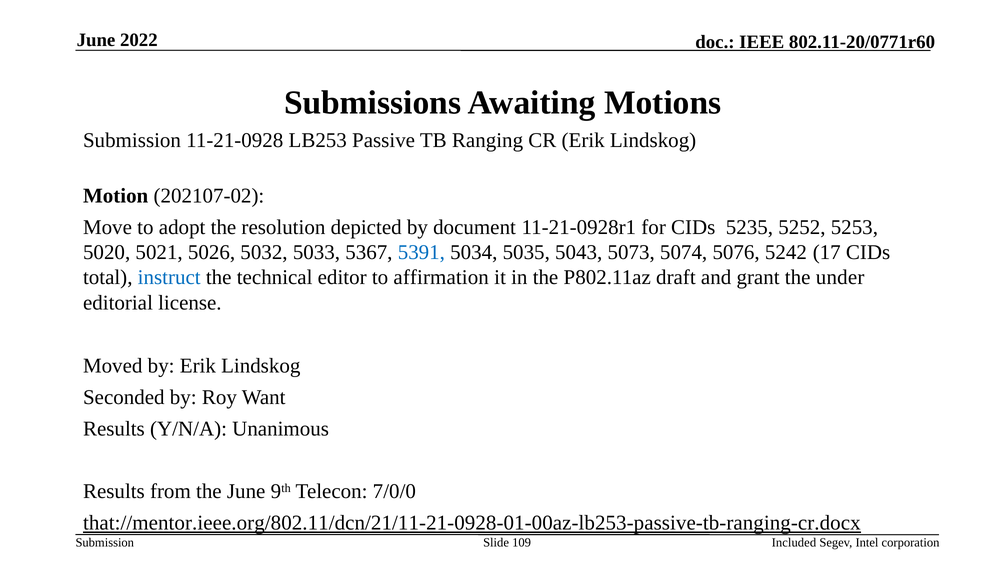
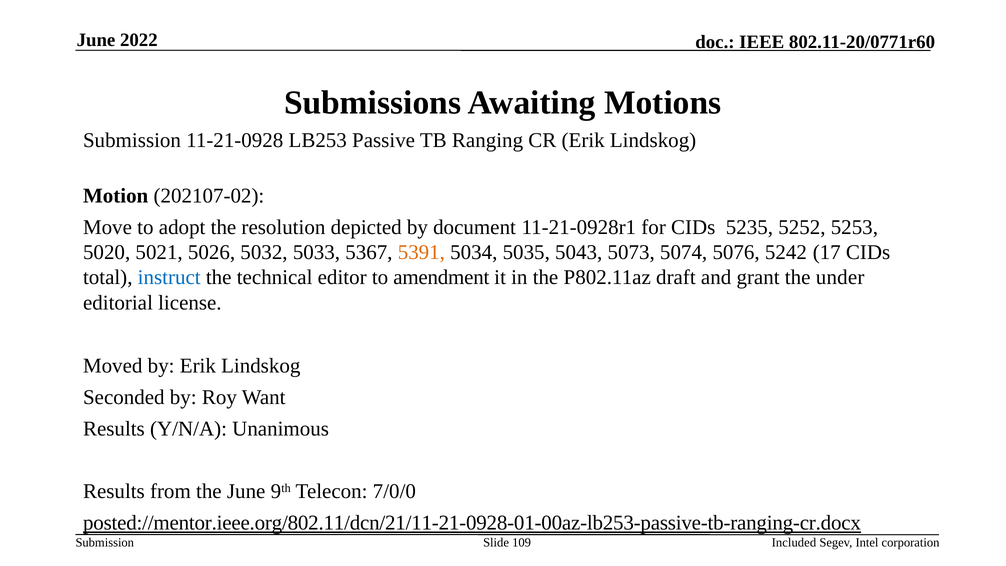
5391 colour: blue -> orange (421, 252)
affirmation: affirmation -> amendment (441, 277)
that://mentor.ieee.org/802.11/dcn/21/11-21-0928-01-00az-lb253-passive-tb-ranging-cr.docx: that://mentor.ieee.org/802.11/dcn/21/11-21-0928-01-00az-lb253-passive-tb-ranging-cr.docx -> posted://mentor.ieee.org/802.11/dcn/21/11-21-0928-01-00az-lb253-passive-tb-ranging-cr.docx (472, 523)
